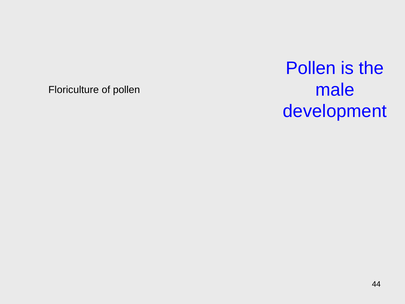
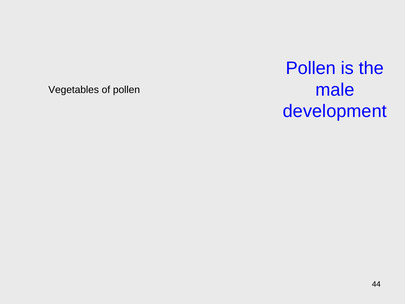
Floriculture: Floriculture -> Vegetables (74, 90)
